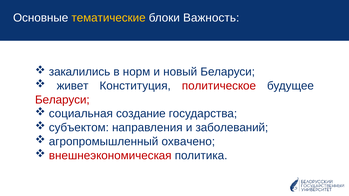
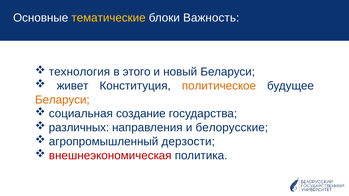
закалились: закалились -> технология (79, 72)
норм: норм -> этого (137, 72)
политическое colour: red -> orange (219, 86)
Беларуси colour: red -> orange (62, 100)
субъектом: субъектом -> различных (79, 128)
заболеваний: заболеваний -> белорусские (232, 128)
охвачено: охвачено -> дерзости (188, 142)
